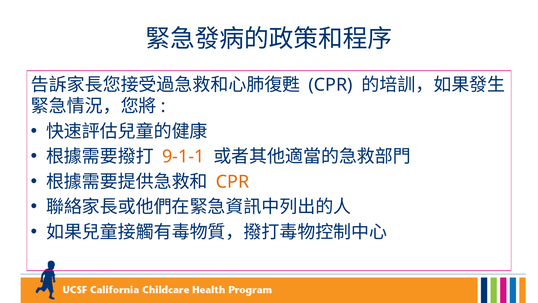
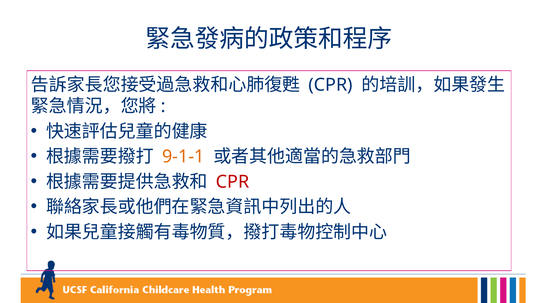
CPR colour: orange -> red (233, 182)
